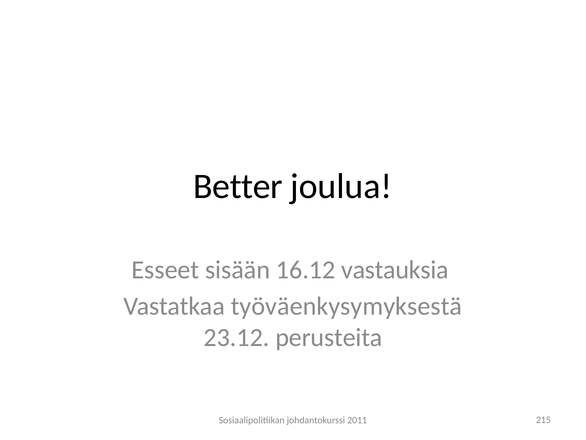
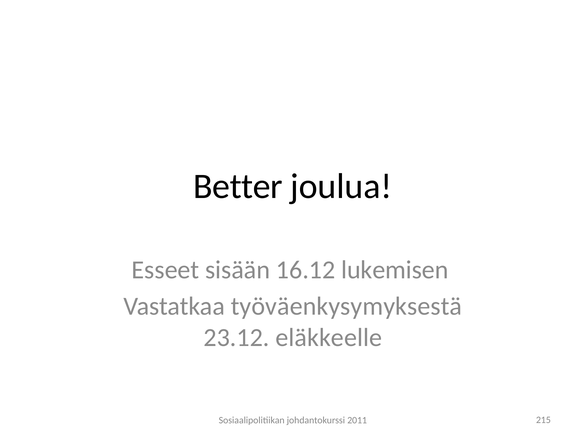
vastauksia: vastauksia -> lukemisen (395, 269)
perusteita: perusteita -> eläkkeelle (329, 337)
